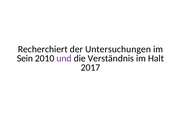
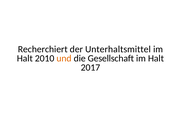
Untersuchungen: Untersuchungen -> Unterhaltsmittel (118, 49)
Sein: Sein -> Halt (25, 58)
und colour: purple -> orange (64, 58)
Verständnis: Verständnis -> Gesellschaft (111, 58)
